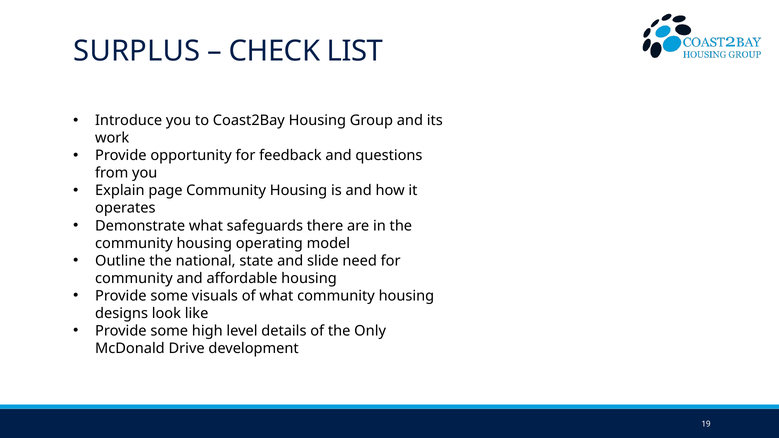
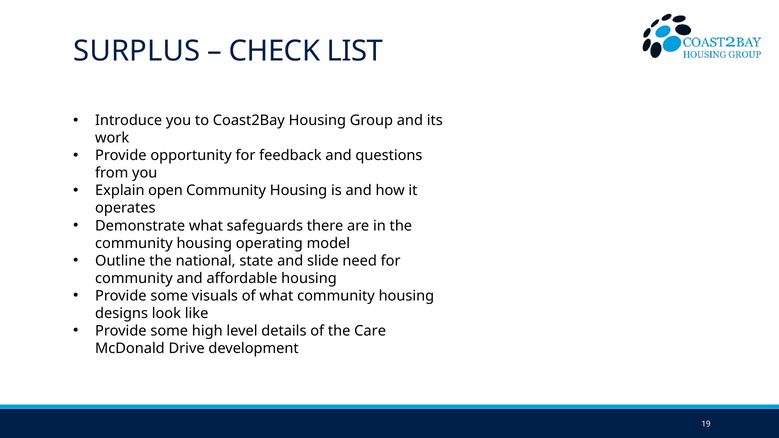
page: page -> open (166, 191)
Only: Only -> Care (370, 331)
